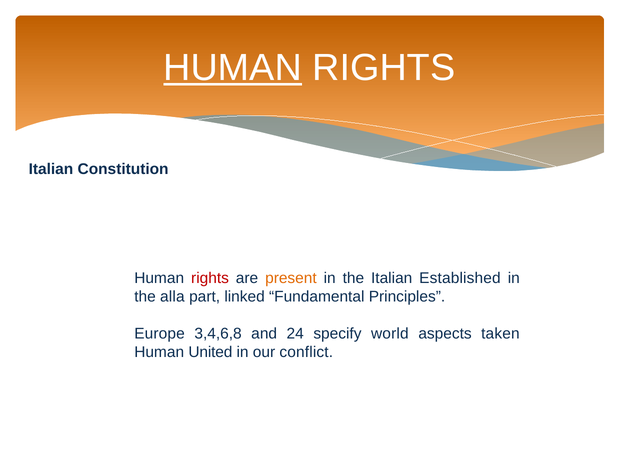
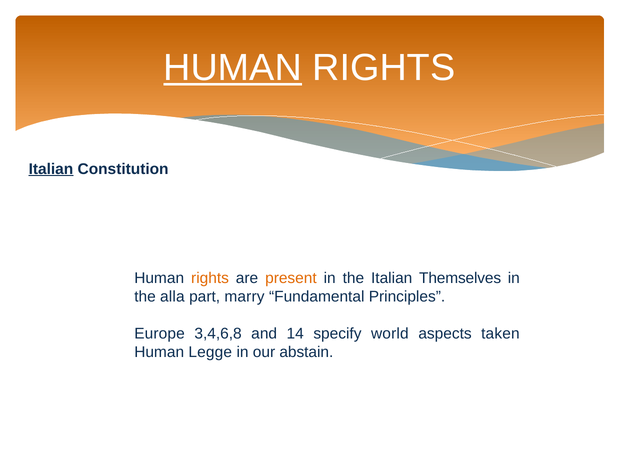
Italian underline: none -> present (51, 169)
rights colour: red -> orange (210, 278)
Established: Established -> Themselves (460, 278)
linked: linked -> marry (244, 297)
24: 24 -> 14 (295, 334)
United: United -> Legge (210, 352)
conflict: conflict -> abstain (306, 352)
